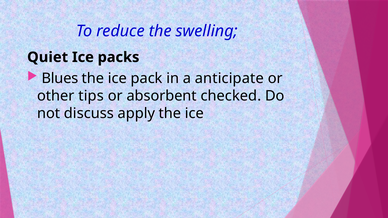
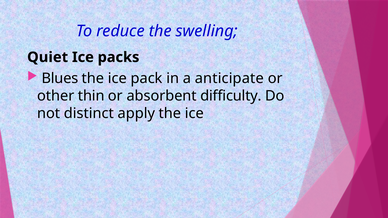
tips: tips -> thin (91, 96)
checked: checked -> difficulty (231, 96)
discuss: discuss -> distinct (89, 113)
